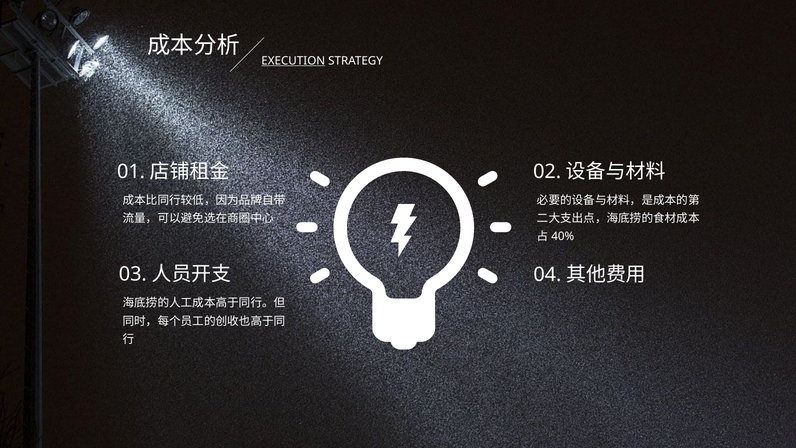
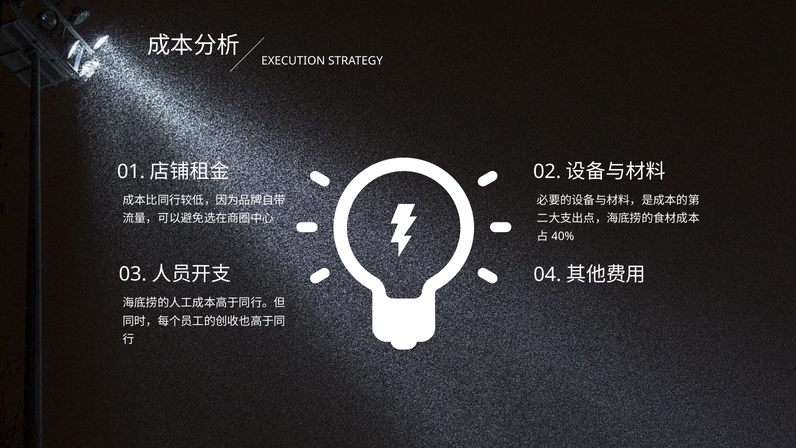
EXECUTION underline: present -> none (293, 61)
